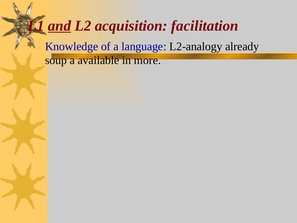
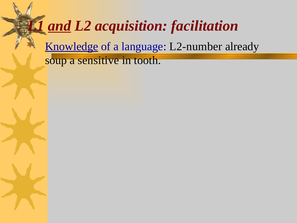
Knowledge underline: none -> present (72, 46)
L2-analogy: L2-analogy -> L2-number (196, 46)
available: available -> sensitive (98, 60)
more: more -> tooth (147, 60)
